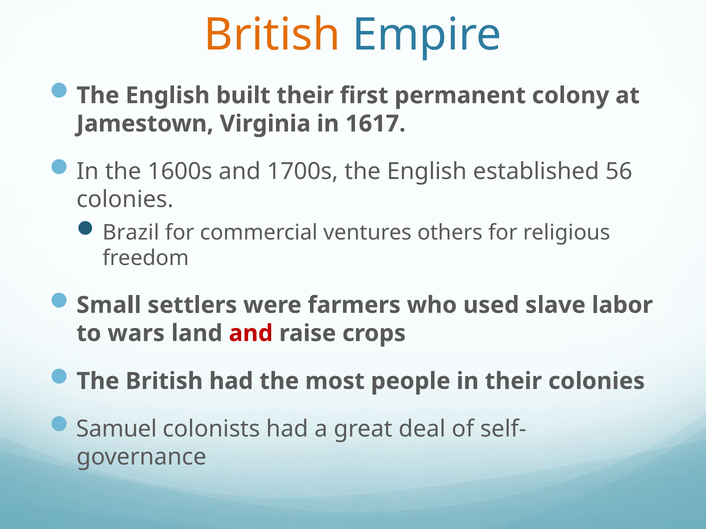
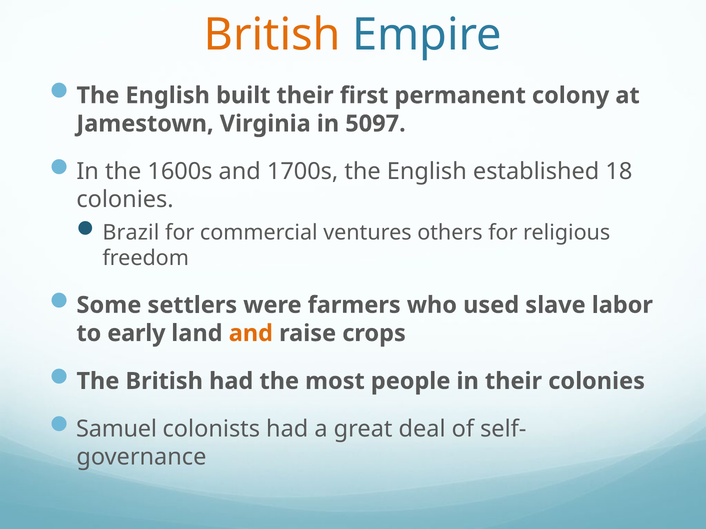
1617: 1617 -> 5097 (375, 124)
56: 56 -> 18 (619, 172)
Small: Small -> Some (109, 305)
wars: wars -> early (136, 334)
and colour: red -> orange (251, 334)
